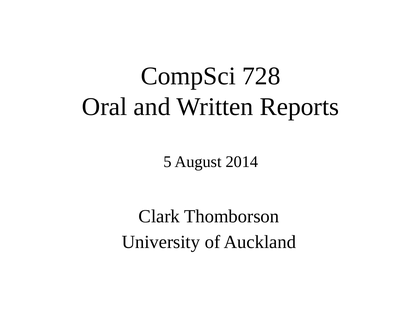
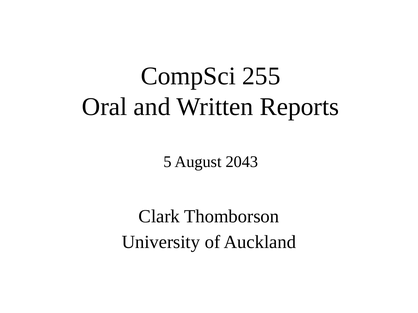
728: 728 -> 255 (261, 76)
2014: 2014 -> 2043 (242, 162)
